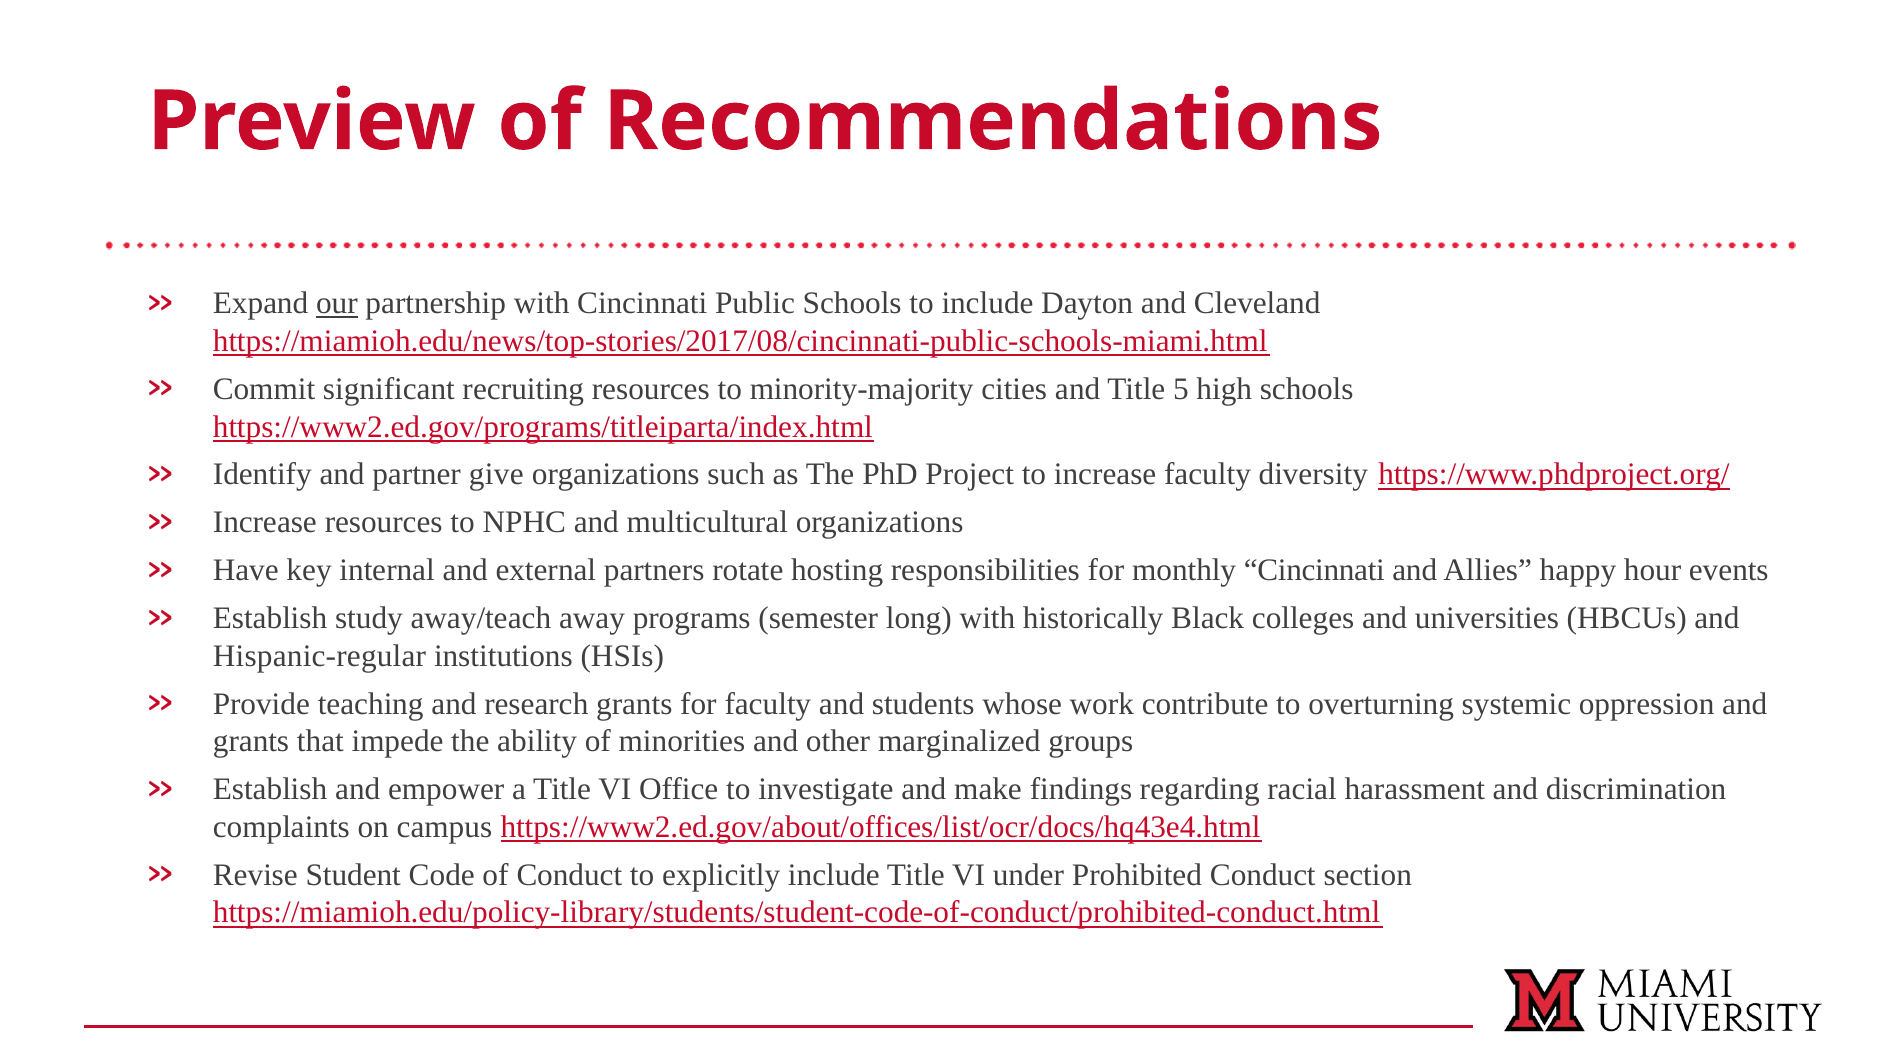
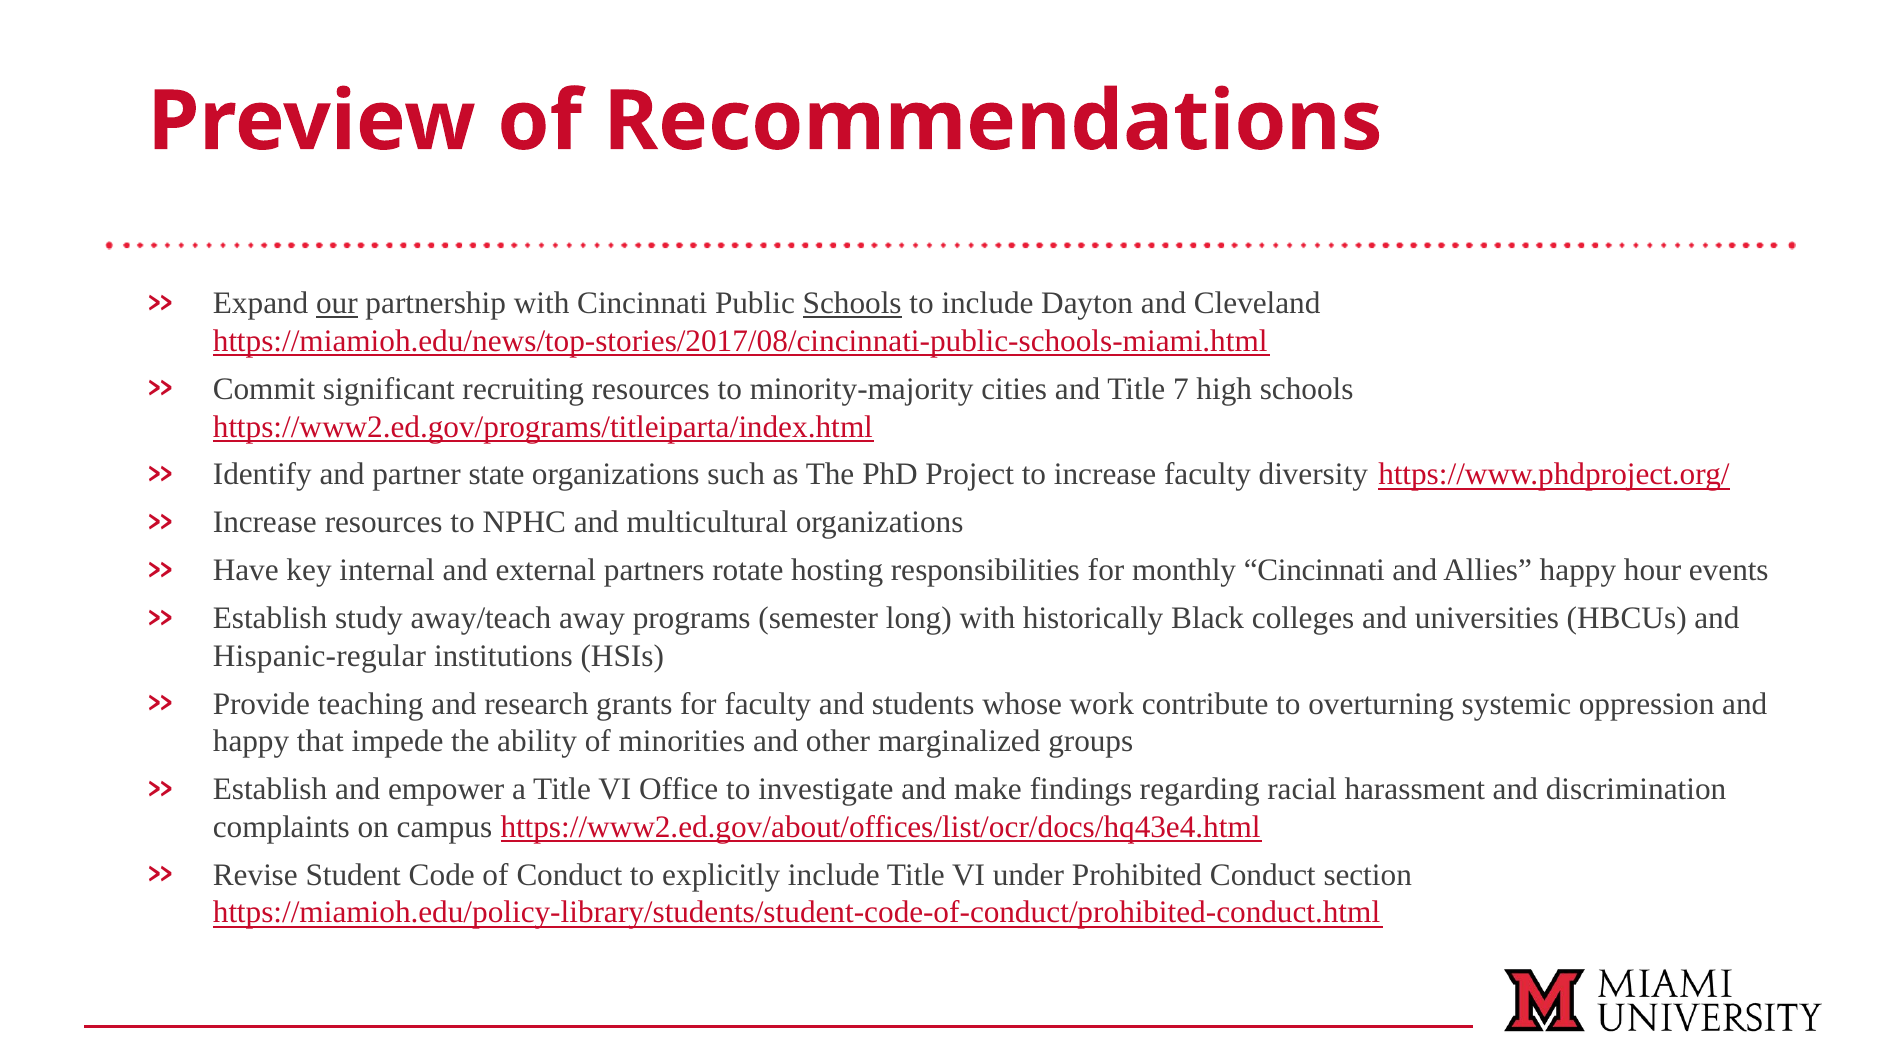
Schools underline: none -> present (852, 304)
5: 5 -> 7 (1181, 389)
give: give -> state (497, 475)
grants: grants -> happy (251, 742)
